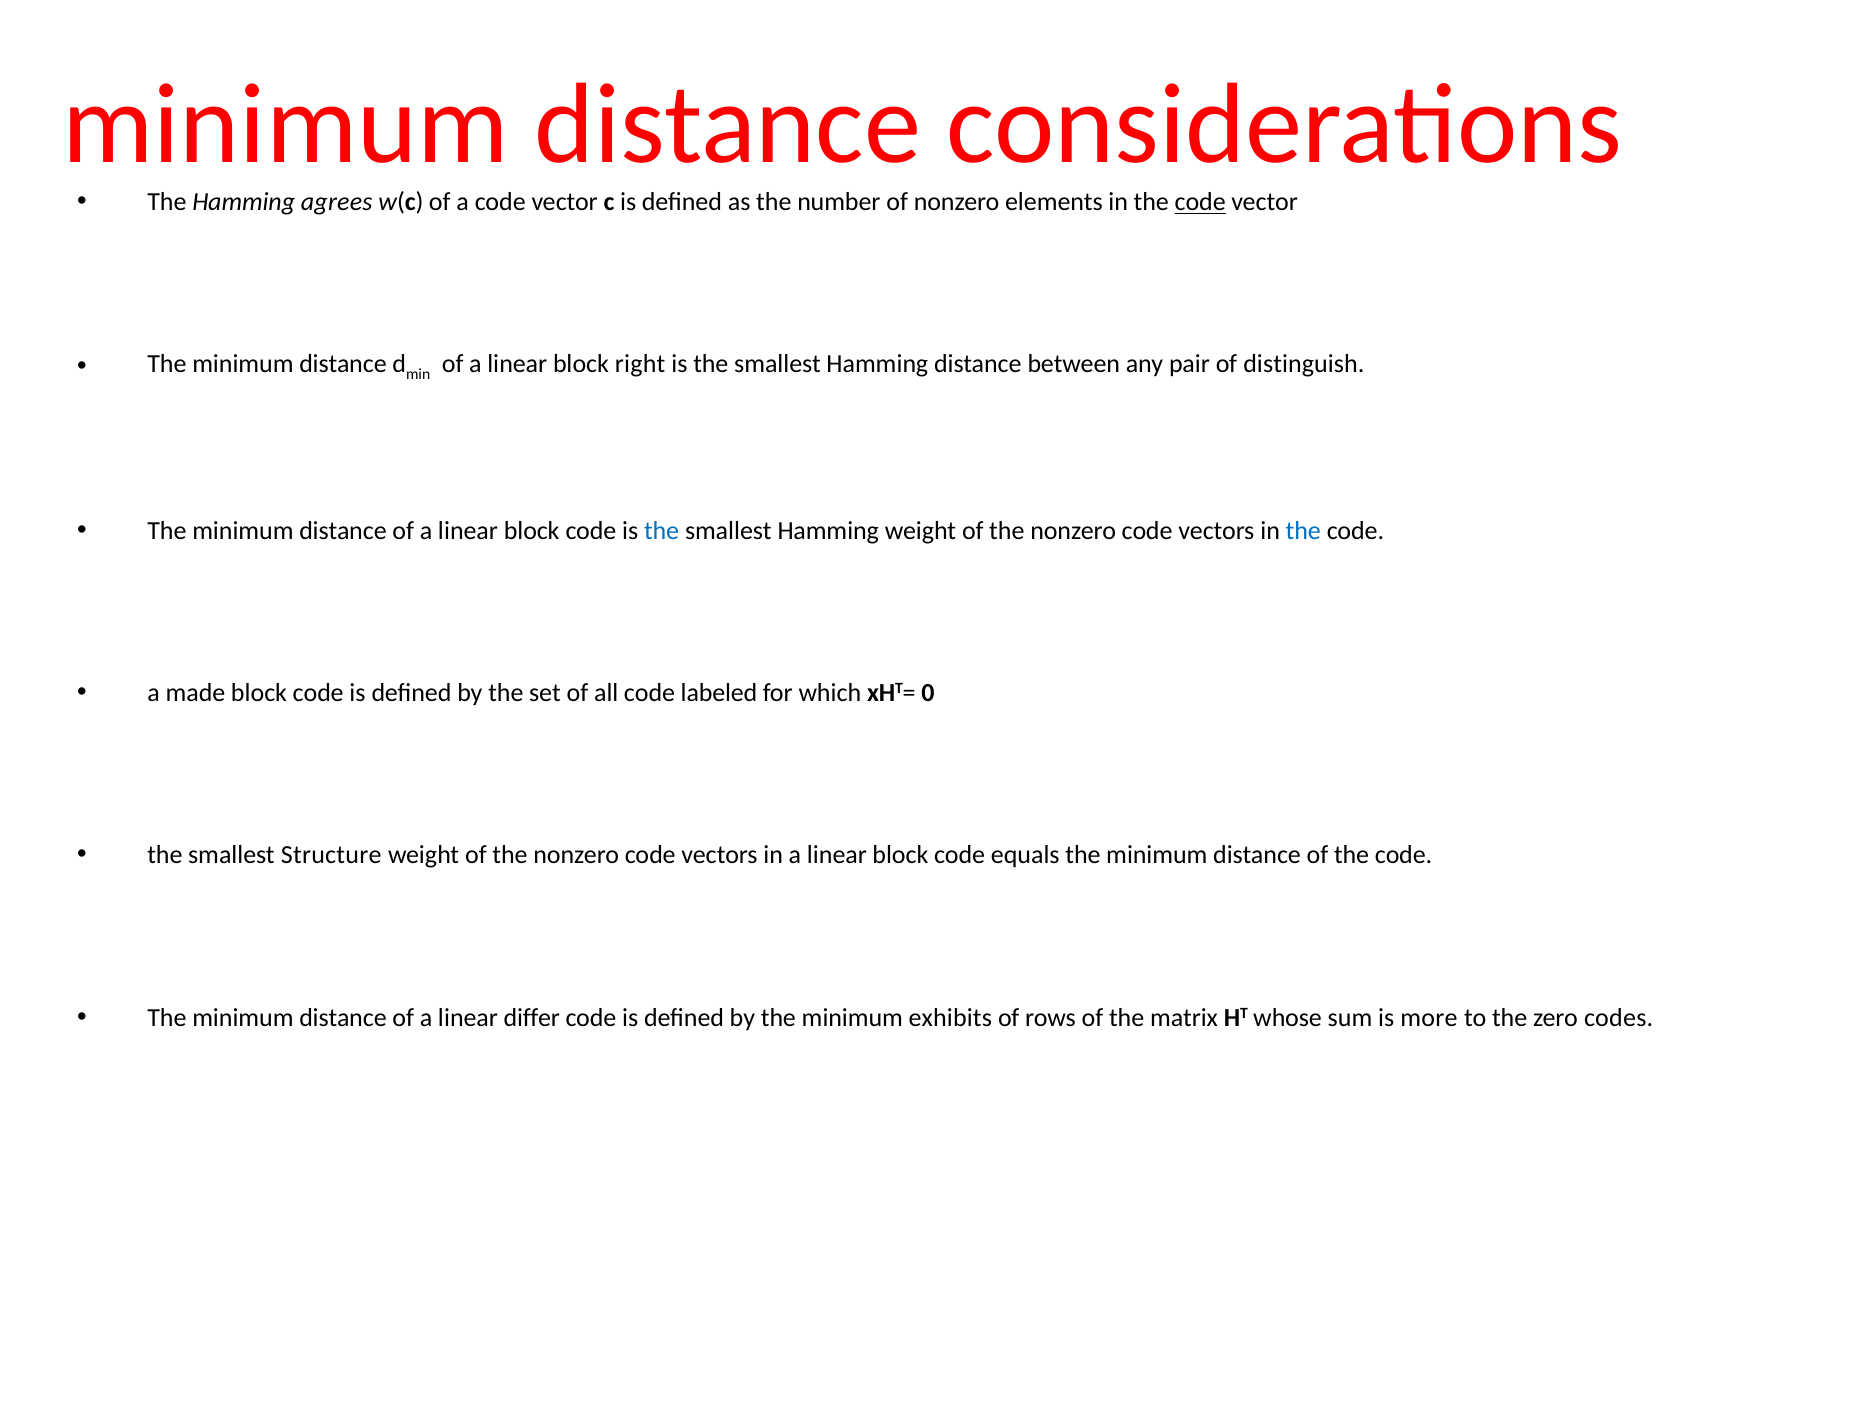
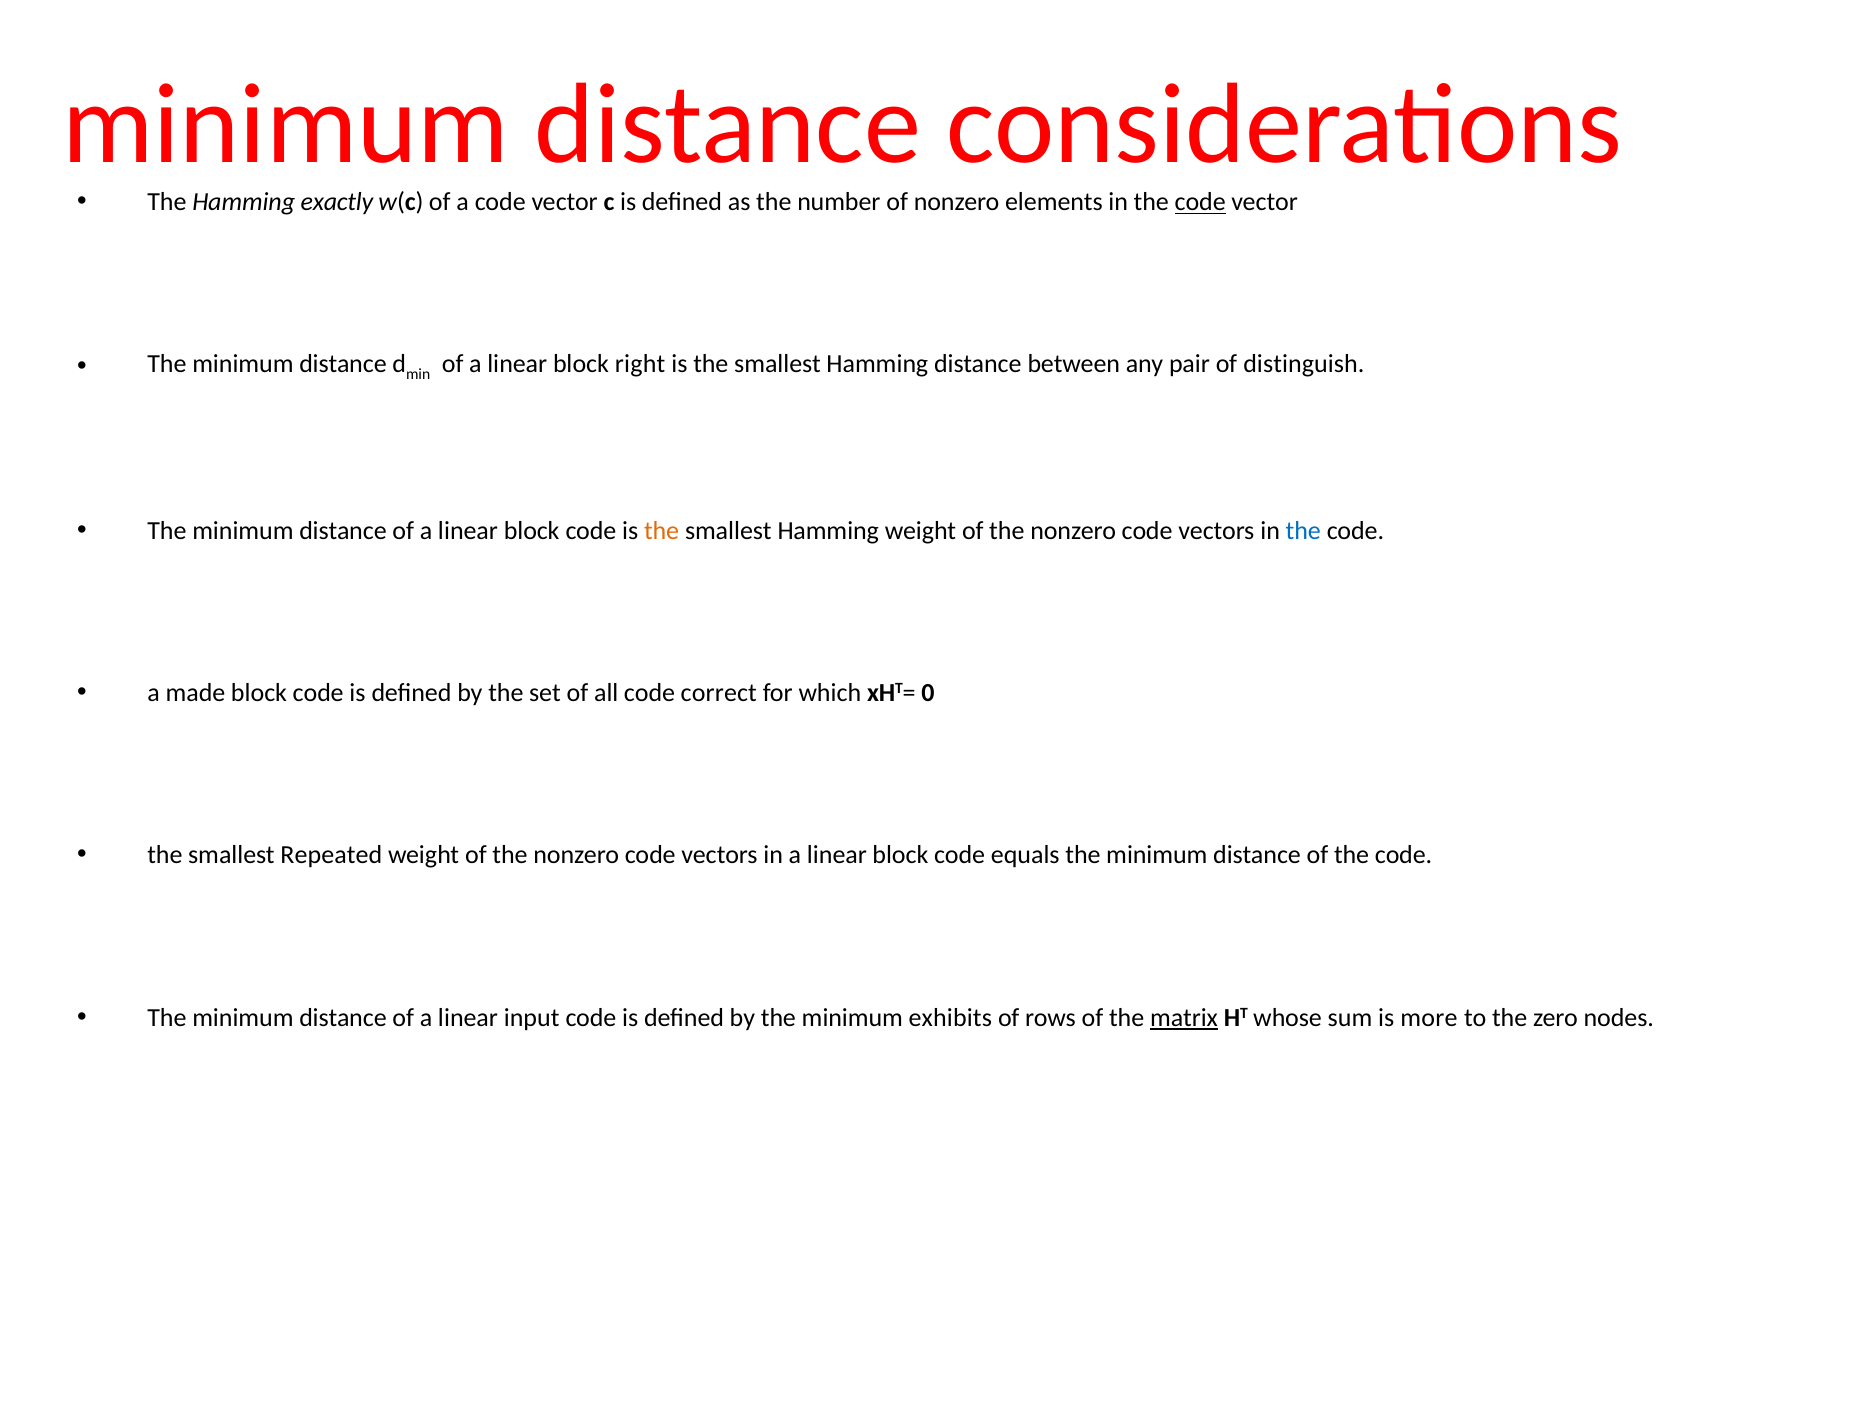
agrees: agrees -> exactly (337, 202)
the colour: blue -> orange (662, 531)
labeled: labeled -> correct (719, 693)
Structure: Structure -> Repeated (331, 856)
differ: differ -> input (532, 1018)
matrix underline: none -> present (1184, 1018)
codes: codes -> nodes (1619, 1018)
